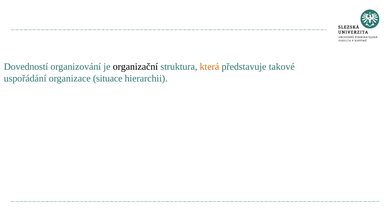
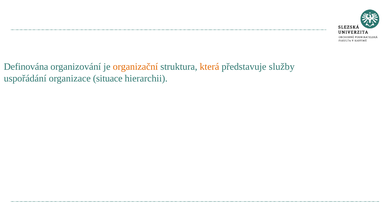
Dovedností: Dovedností -> Definována (26, 67)
organizační colour: black -> orange (135, 67)
takové: takové -> služby (282, 67)
